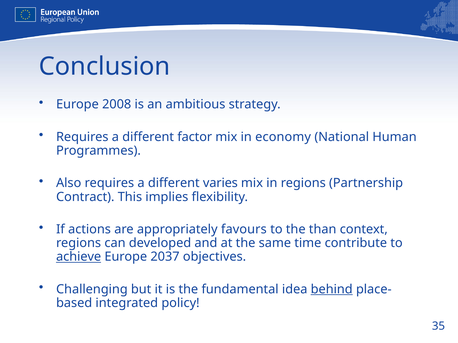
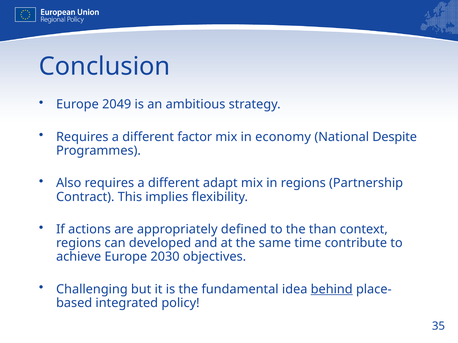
2008: 2008 -> 2049 (117, 105)
Human: Human -> Despite (395, 137)
varies: varies -> adapt (220, 183)
favours: favours -> defined (244, 230)
achieve underline: present -> none (79, 257)
2037: 2037 -> 2030 (165, 257)
